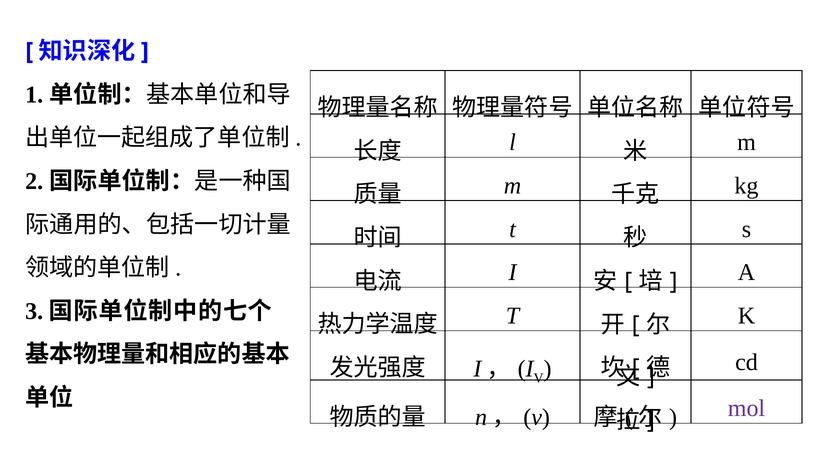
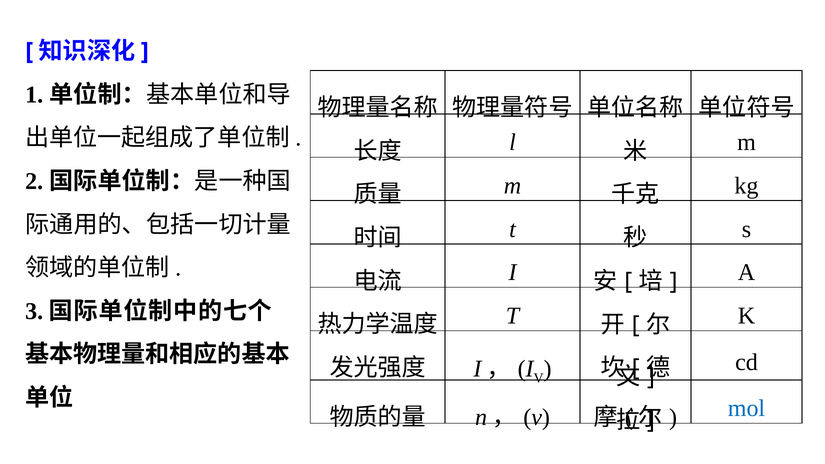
mol colour: purple -> blue (747, 409)
